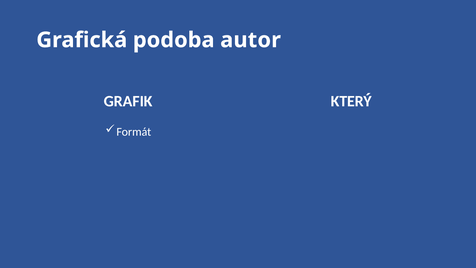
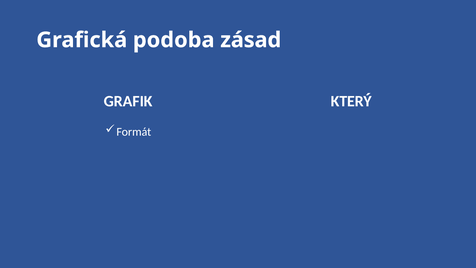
autor: autor -> zásad (251, 40)
